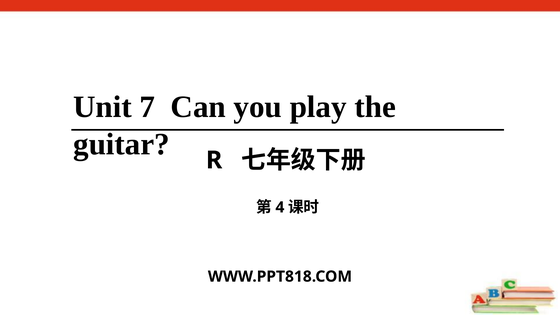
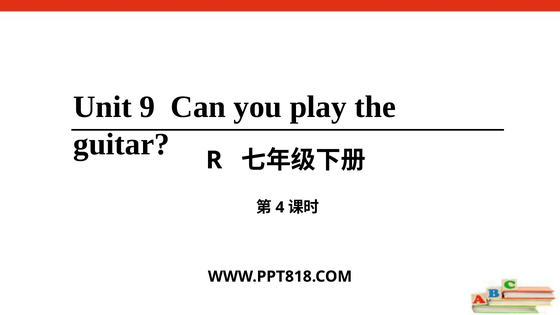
7: 7 -> 9 (147, 107)
